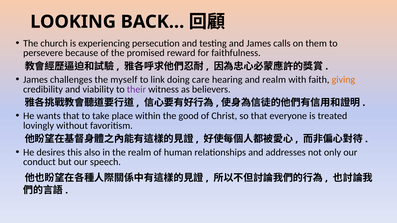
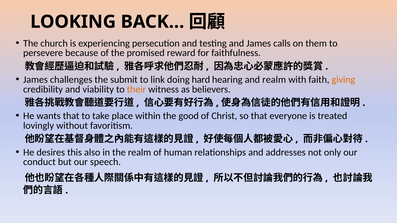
myself: myself -> submit (124, 80)
care: care -> hard (201, 80)
their colour: purple -> orange (136, 89)
